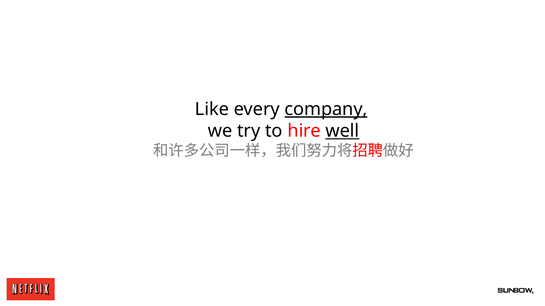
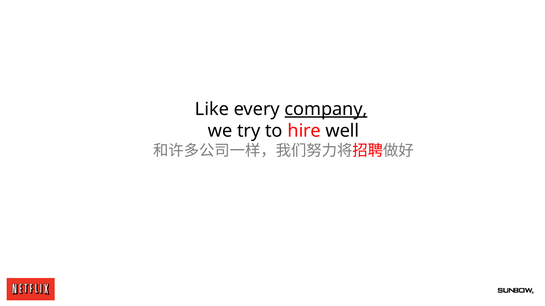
well underline: present -> none (342, 131)
